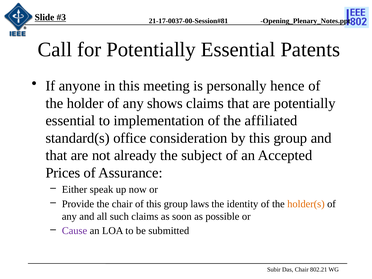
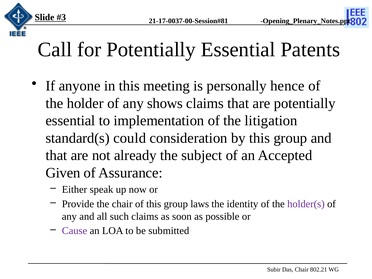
affiliated: affiliated -> litigation (271, 121)
office: office -> could (130, 138)
Prices: Prices -> Given (63, 173)
holder(s colour: orange -> purple (306, 204)
